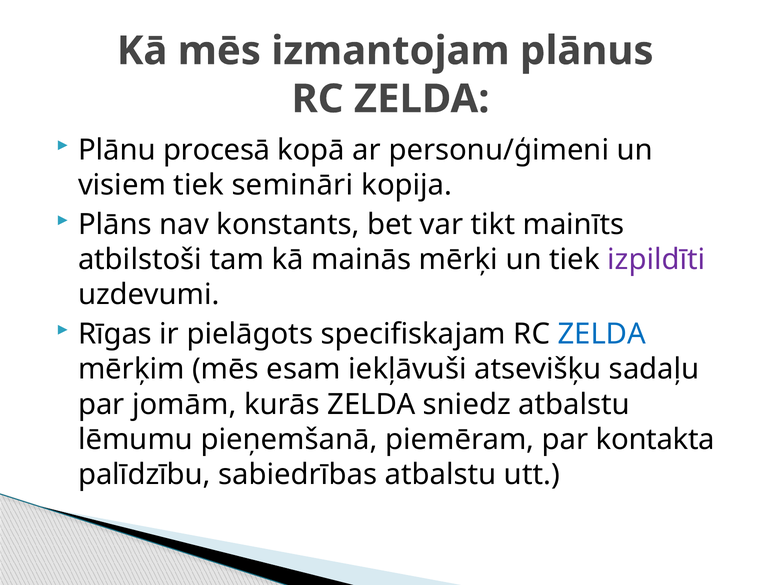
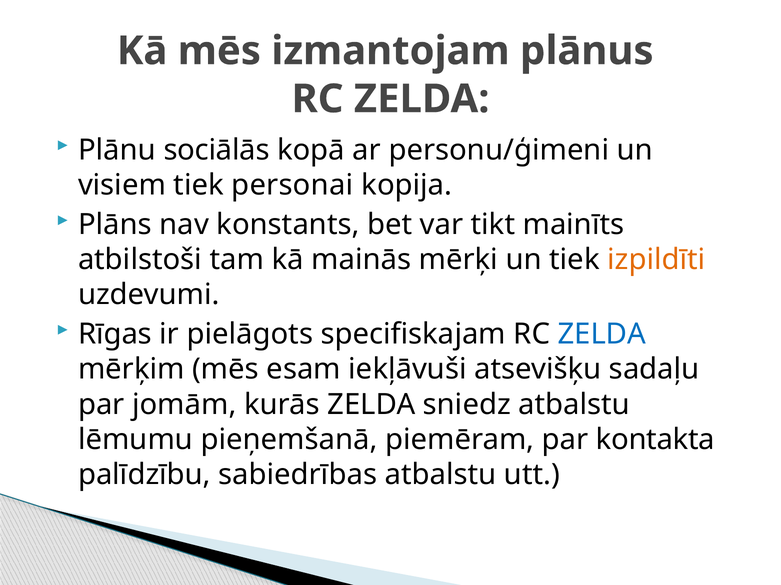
procesā: procesā -> sociālās (217, 150)
semināri: semināri -> personai (292, 185)
izpildīti colour: purple -> orange (656, 260)
